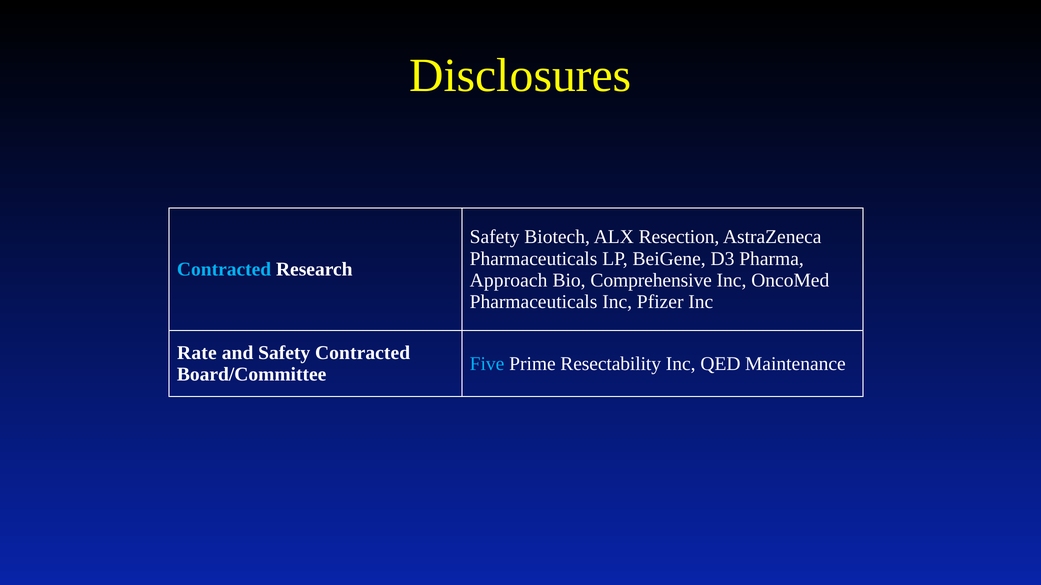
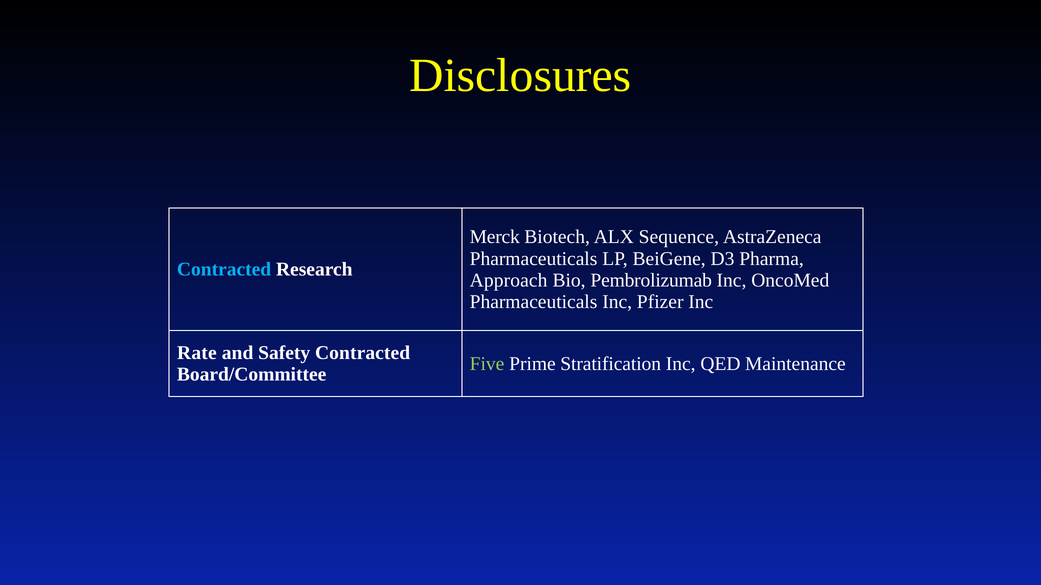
Safety: Safety -> Merck (495, 237)
Resection: Resection -> Sequence (679, 237)
Comprehensive: Comprehensive -> Pembrolizumab (651, 280)
Five colour: light blue -> light green (487, 364)
Resectability: Resectability -> Stratification (611, 364)
